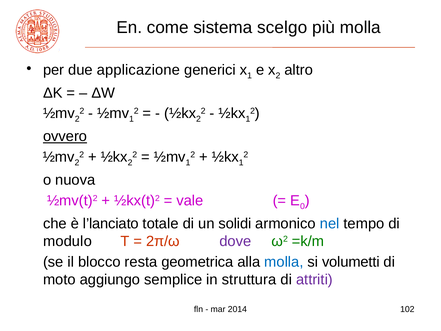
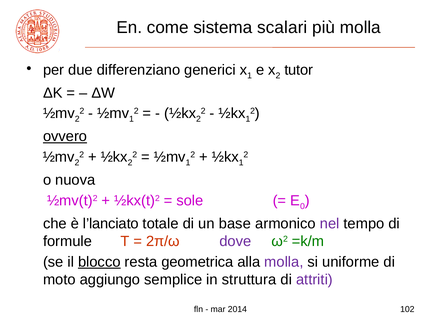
scelgo: scelgo -> scalari (282, 28)
applicazione: applicazione -> differenziano (139, 70)
altro: altro -> tutor (299, 70)
vale: vale -> sole (190, 201)
solidi: solidi -> base (235, 224)
nel colour: blue -> purple (330, 224)
modulo: modulo -> formule (67, 241)
blocco underline: none -> present (99, 262)
molla colour: blue -> purple (284, 262)
volumetti: volumetti -> uniforme (351, 262)
